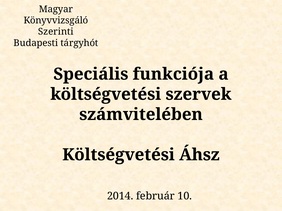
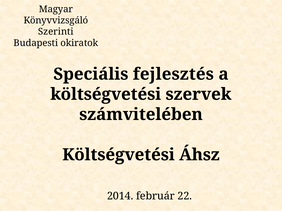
tárgyhót: tárgyhót -> okiratok (79, 43)
funkciója: funkciója -> fejlesztés (173, 74)
10: 10 -> 22 (185, 196)
